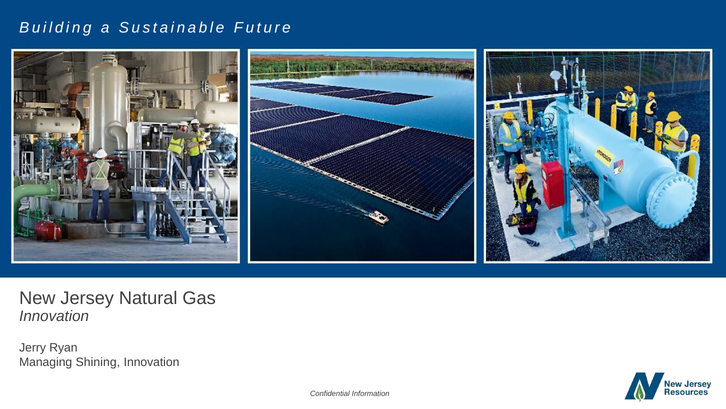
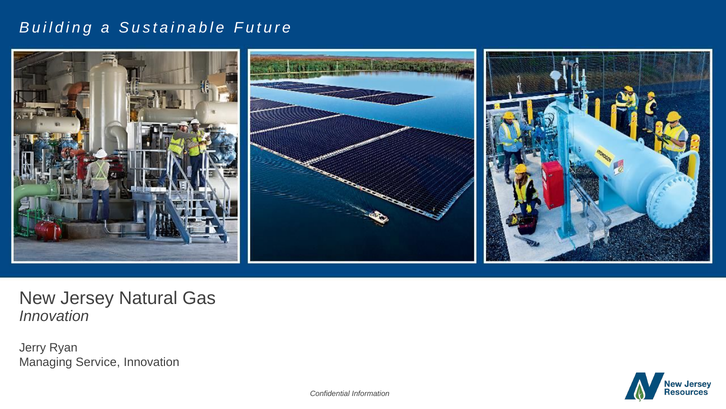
Shining: Shining -> Service (98, 362)
